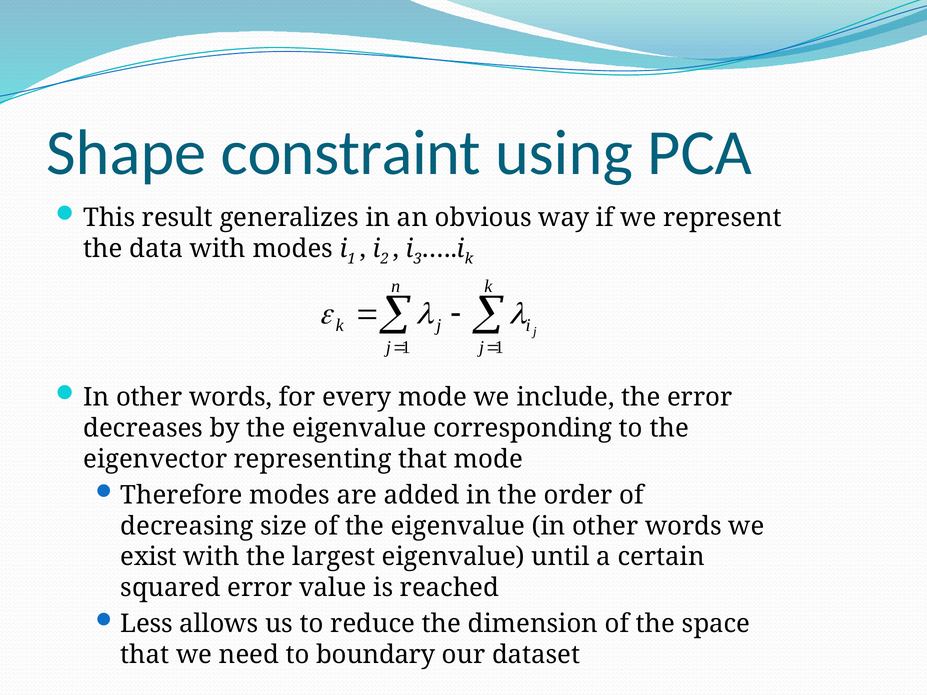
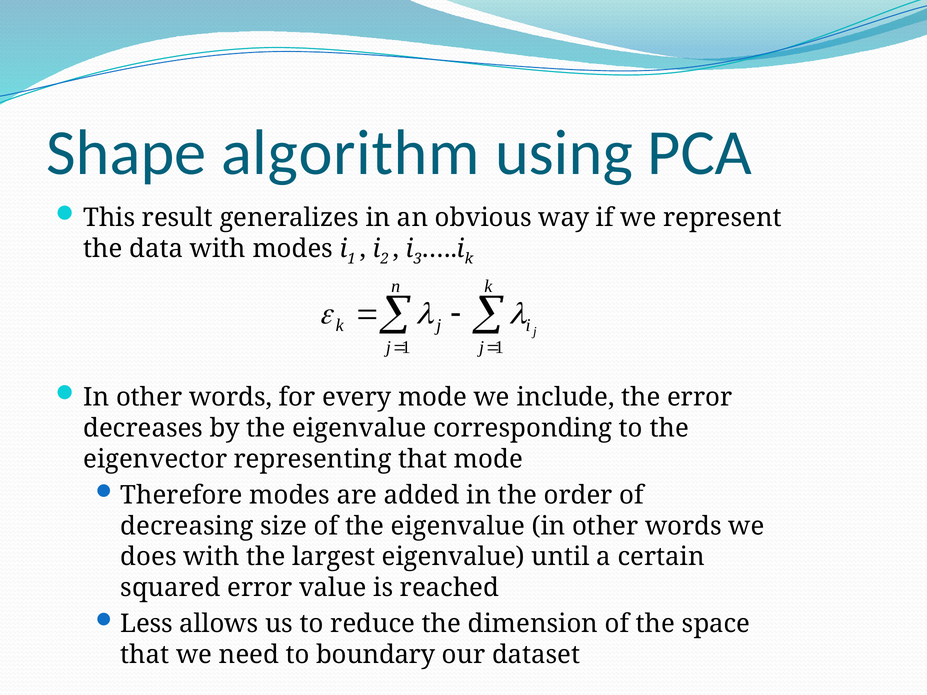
constraint: constraint -> algorithm (350, 153)
exist: exist -> does (149, 557)
